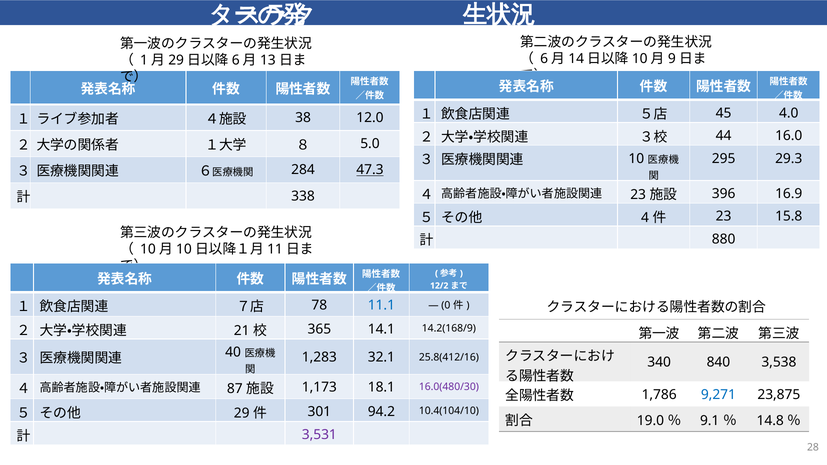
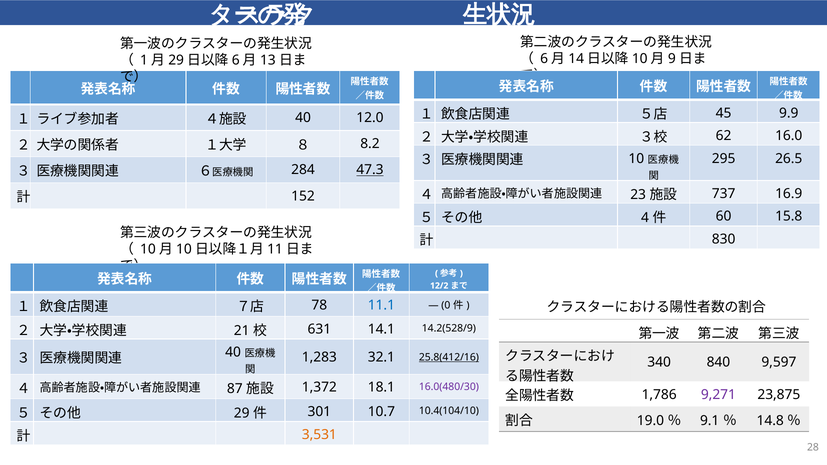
4.0: 4.0 -> 9.9 (789, 113)
38: 38 -> 40 (303, 118)
44: 44 -> 62 (724, 136)
5.0: 5.0 -> 8.2 (370, 144)
29.3: 29.3 -> 26.5 (789, 159)
396: 396 -> 737 (724, 194)
338: 338 -> 152 (303, 196)
23: 23 -> 60 (724, 217)
880: 880 -> 830 (724, 239)
365: 365 -> 631 (319, 330)
14.2(168/9: 14.2(168/9 -> 14.2(528/9 (449, 328)
25.8(412/16 underline: none -> present (449, 357)
3,538: 3,538 -> 9,597 (779, 363)
1,173: 1,173 -> 1,372 (319, 387)
9,271 colour: blue -> purple (718, 395)
94.2: 94.2 -> 10.7 (381, 412)
3,531 colour: purple -> orange (319, 435)
